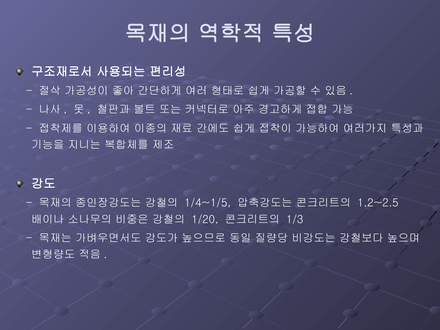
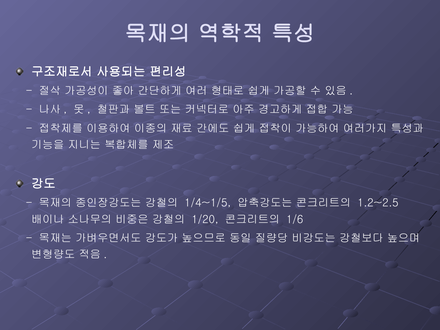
1/3: 1/3 -> 1/6 (295, 220)
